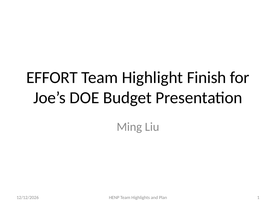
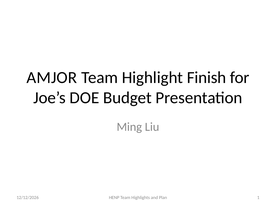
EFFORT: EFFORT -> AMJOR (52, 78)
